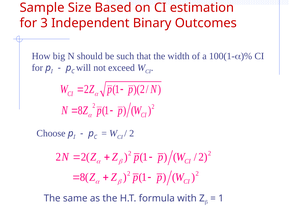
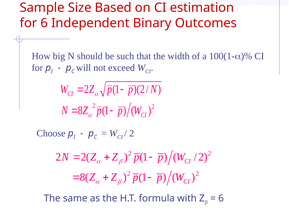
for 3: 3 -> 6 (44, 23)
1: 1 -> 6 (221, 198)
